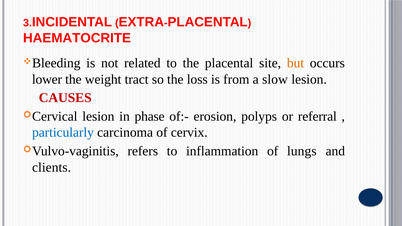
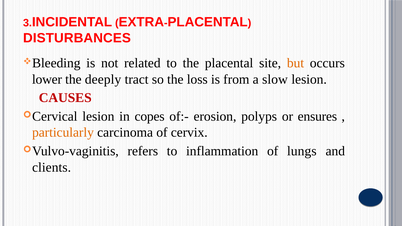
HAEMATOCRITE: HAEMATOCRITE -> DISTURBANCES (77, 38)
weight: weight -> deeply (103, 79)
phase: phase -> copes (150, 117)
referral: referral -> ensures (317, 117)
particularly colour: blue -> orange (63, 133)
